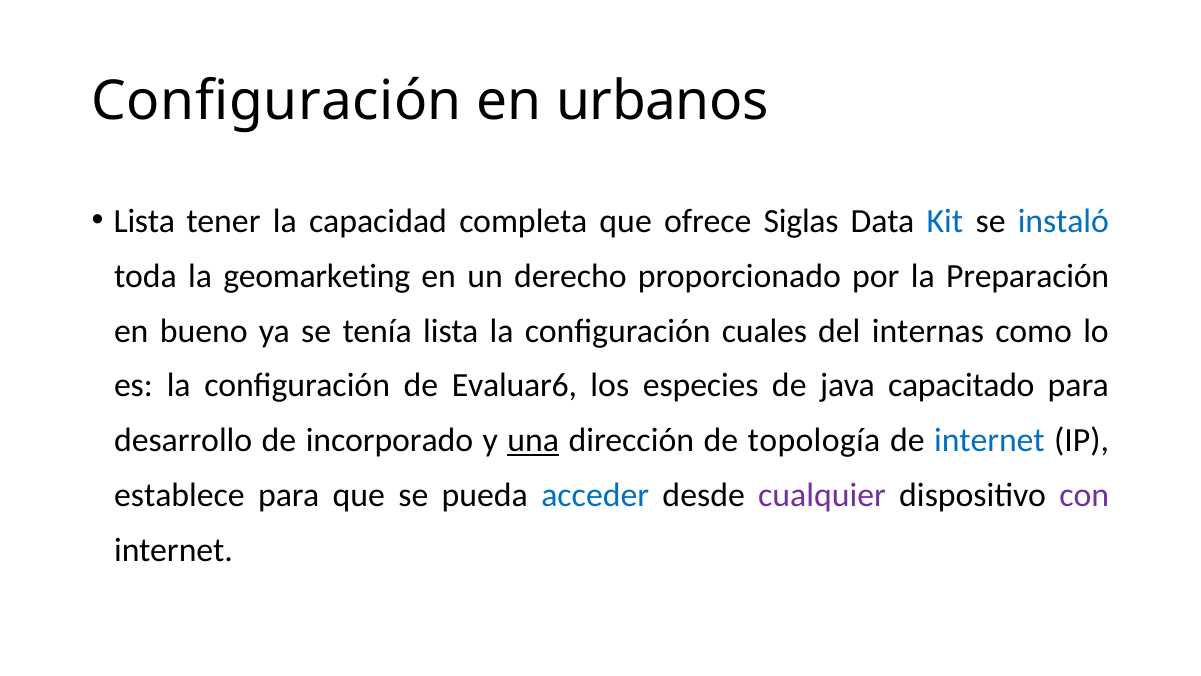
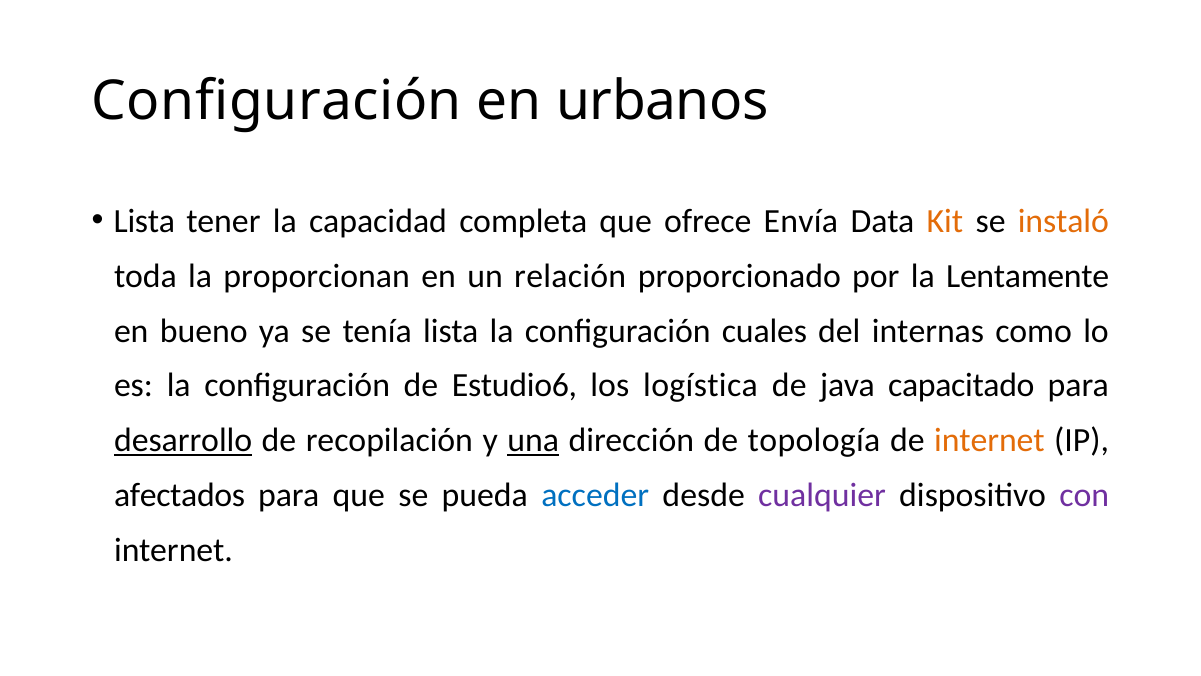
Siglas: Siglas -> Envía (801, 221)
Kit colour: blue -> orange (945, 221)
instaló colour: blue -> orange (1063, 221)
geomarketing: geomarketing -> proporcionan (317, 276)
derecho: derecho -> relación (570, 276)
Preparación: Preparación -> Lentamente (1028, 276)
Evaluar6: Evaluar6 -> Estudio6 (514, 385)
especies: especies -> logística (701, 385)
desarrollo underline: none -> present (183, 440)
incorporado: incorporado -> recopilación (389, 440)
internet colour: blue -> orange (989, 440)
establece: establece -> afectados (180, 495)
